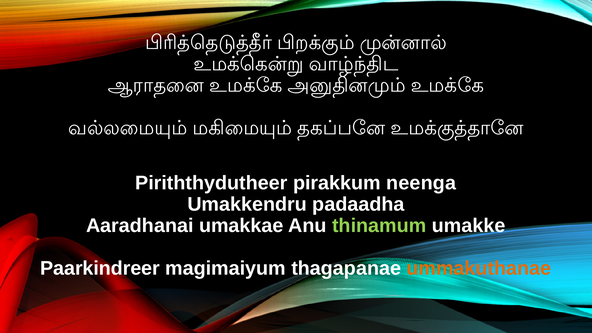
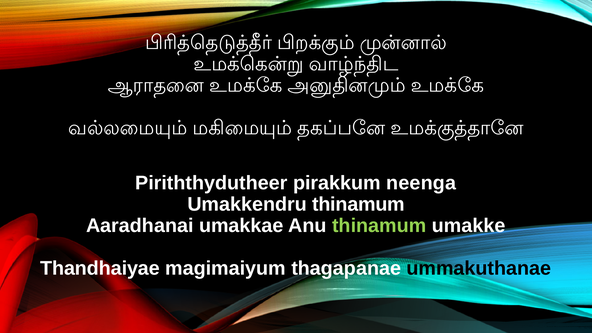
Umakkendru padaadha: padaadha -> thinamum (358, 204)
Paarkindreer: Paarkindreer -> Thandhaiyae (100, 268)
ummakuthanae colour: orange -> black (479, 268)
